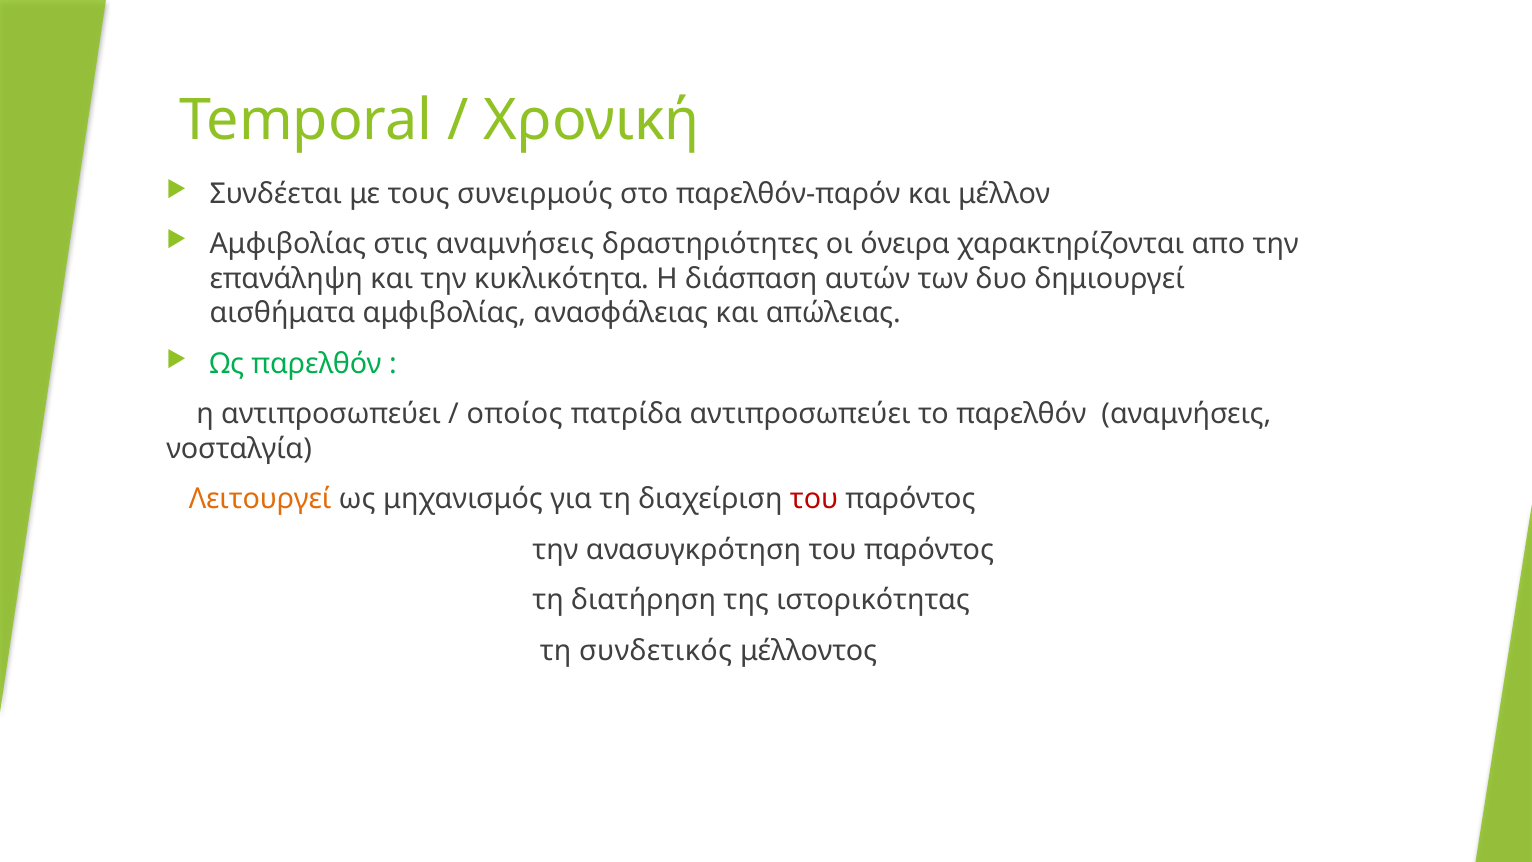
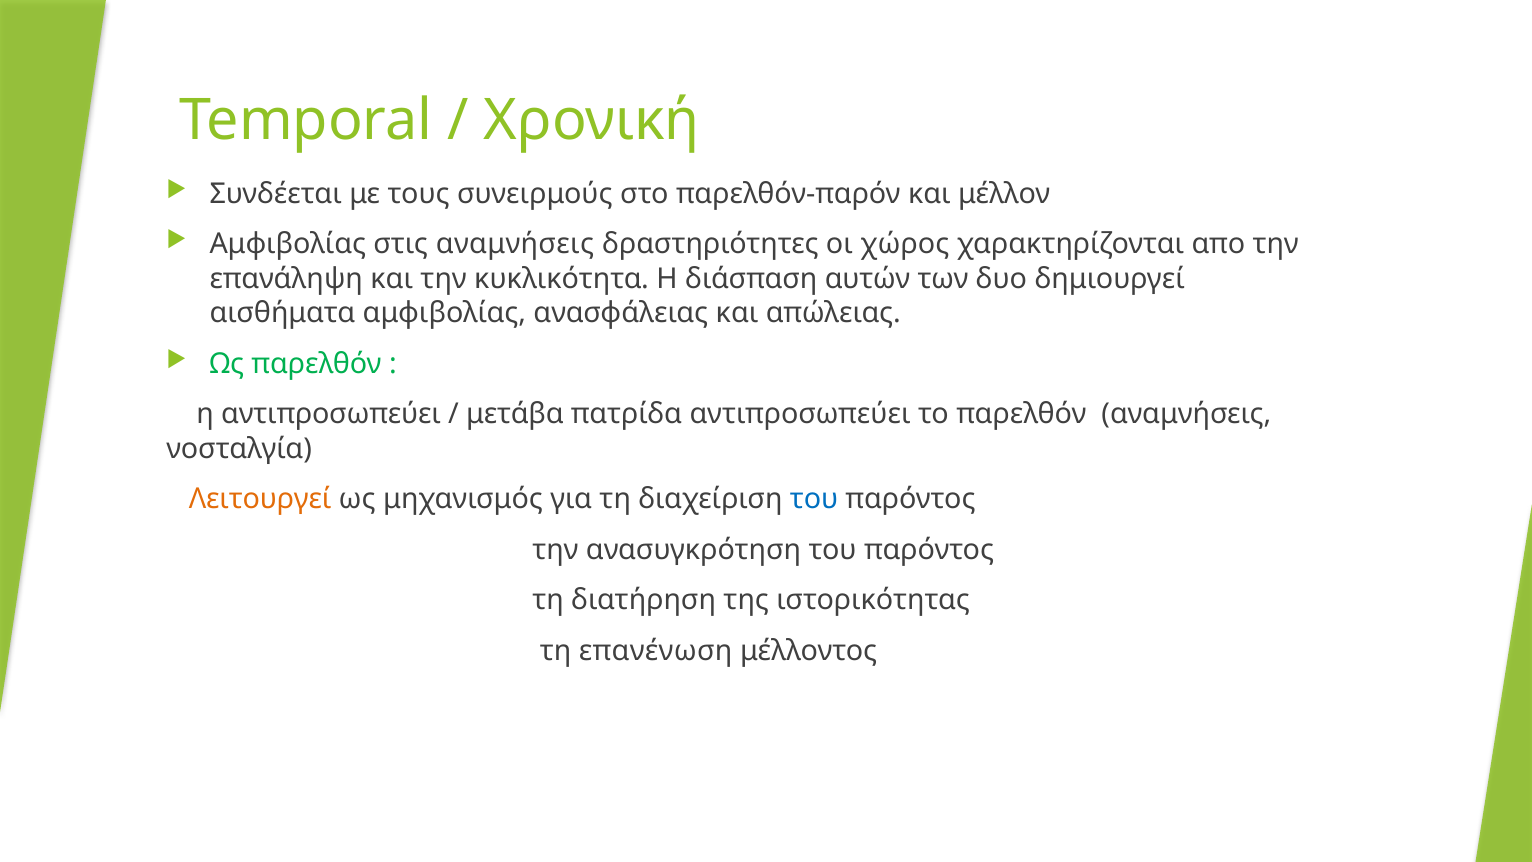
όνειρα: όνειρα -> χώρος (905, 244)
οποίος: οποίος -> μετάβα (515, 414)
του colour: red -> blue (814, 499)
συνδετικός: συνδετικός -> επανένωση (656, 650)
